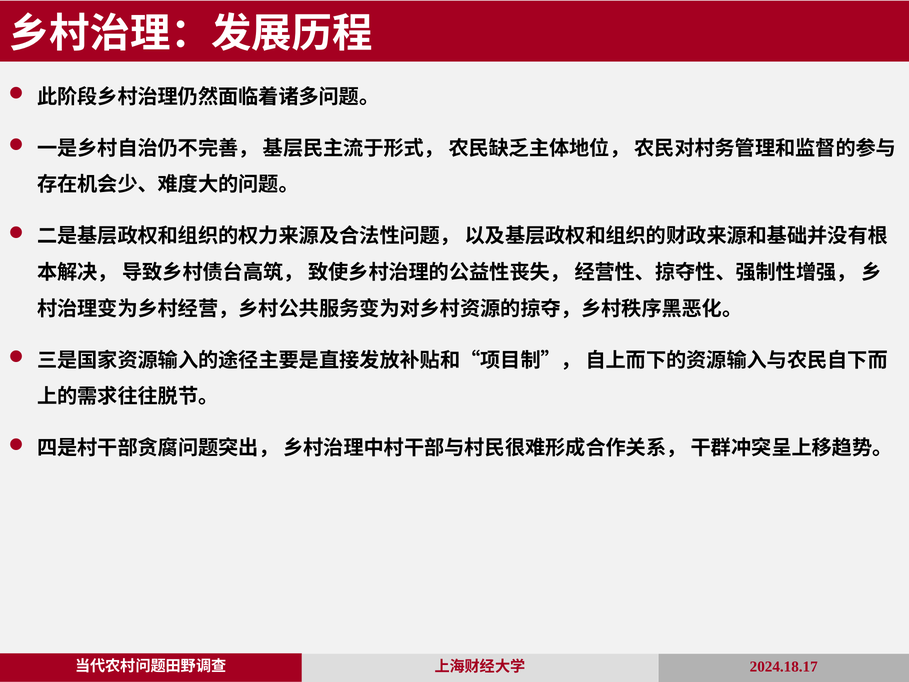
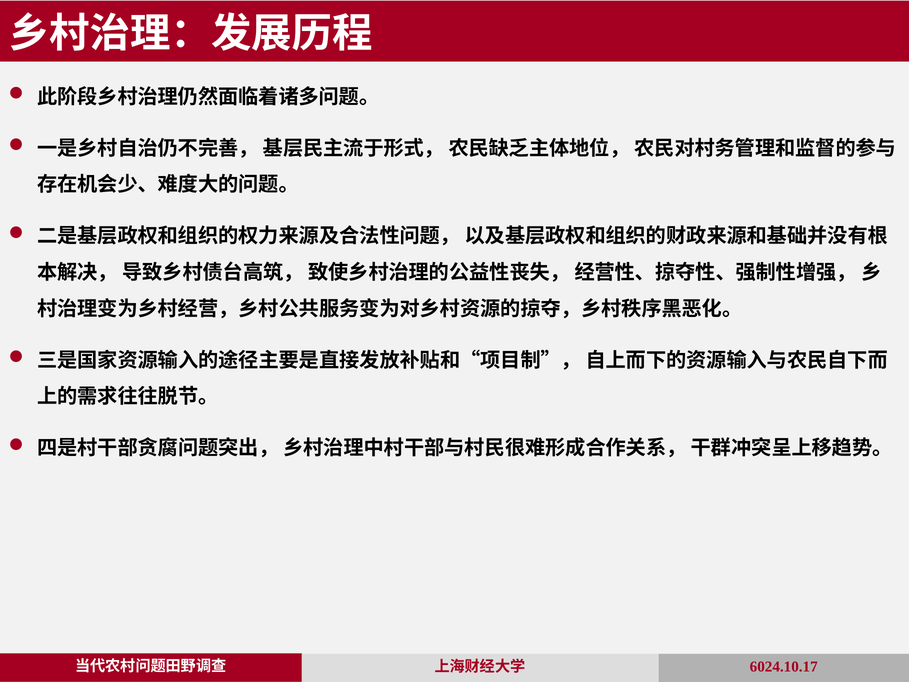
2024.18.17: 2024.18.17 -> 6024.10.17 (784, 666)
